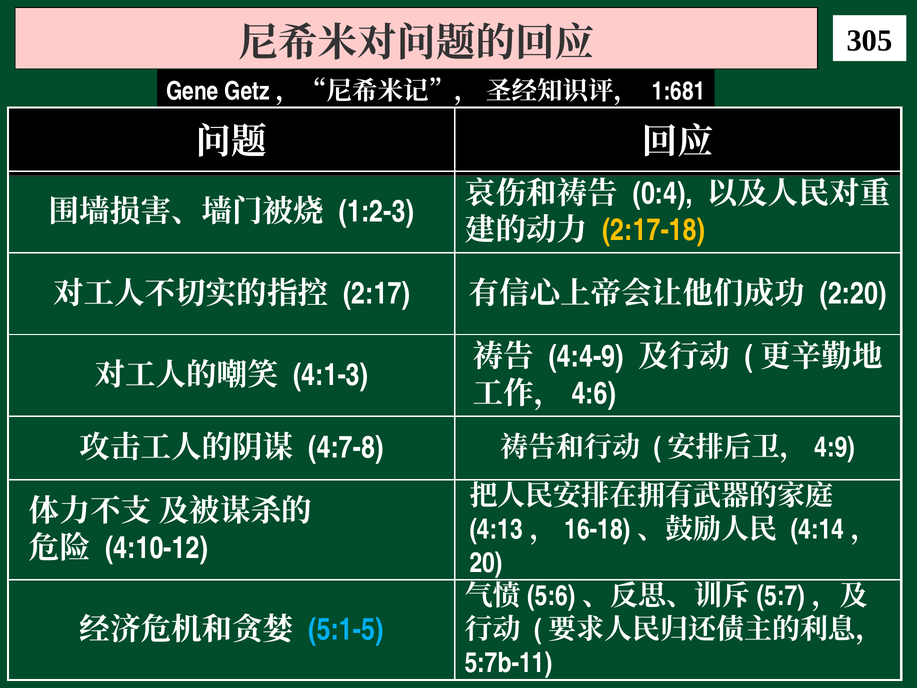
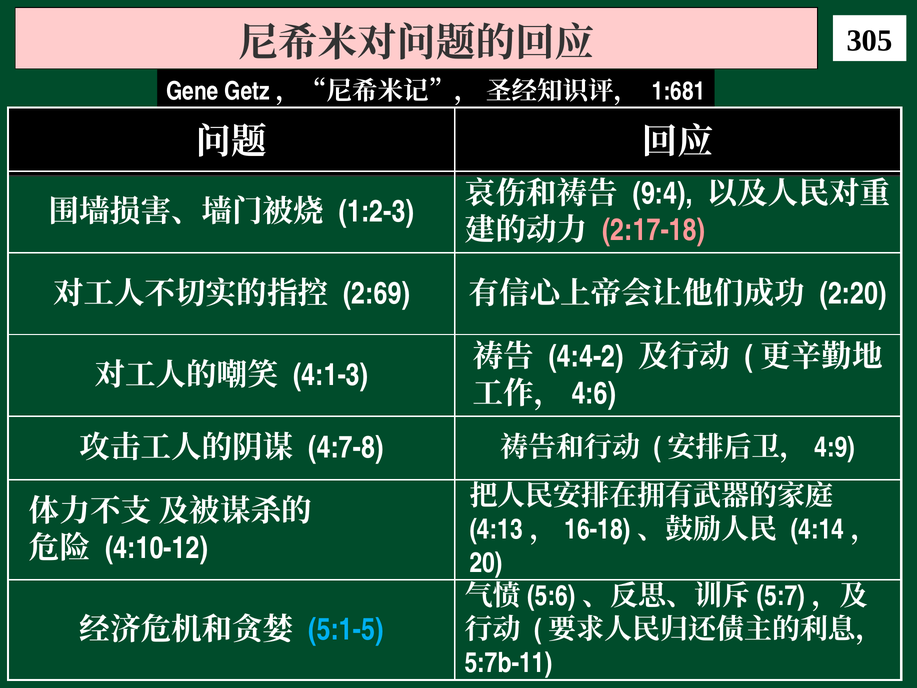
0:4: 0:4 -> 9:4 (663, 193)
2:17-18 colour: yellow -> pink (654, 230)
2:17: 2:17 -> 2:69 (377, 293)
4:4-9: 4:4-9 -> 4:4-2 (586, 357)
